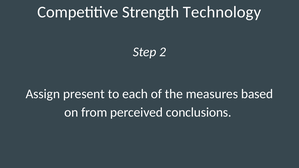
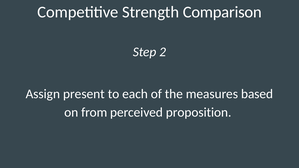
Technology: Technology -> Comparison (222, 12)
conclusions: conclusions -> proposition (199, 112)
